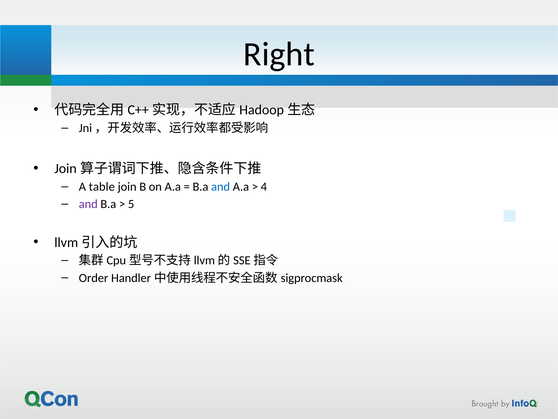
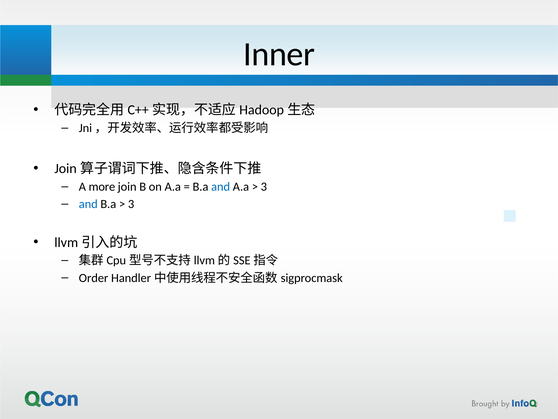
Right: Right -> Inner (279, 54)
table: table -> more (102, 187)
4: 4 -> 3 (264, 187)
and colour: purple -> blue (88, 204)
5: 5 -> 3 (131, 204)
